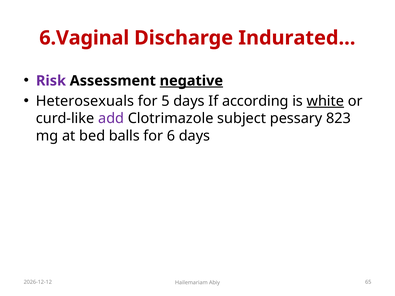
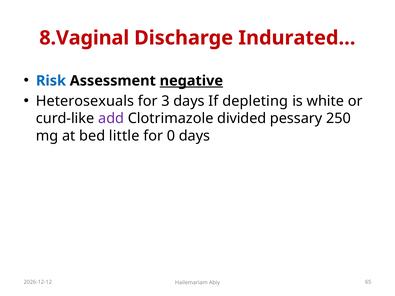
6.Vaginal: 6.Vaginal -> 8.Vaginal (84, 38)
Risk colour: purple -> blue (51, 81)
5: 5 -> 3 (165, 101)
according: according -> depleting (255, 101)
white underline: present -> none (325, 101)
subject: subject -> divided (242, 119)
823: 823 -> 250 (338, 119)
balls: balls -> little (124, 136)
6: 6 -> 0 (171, 136)
